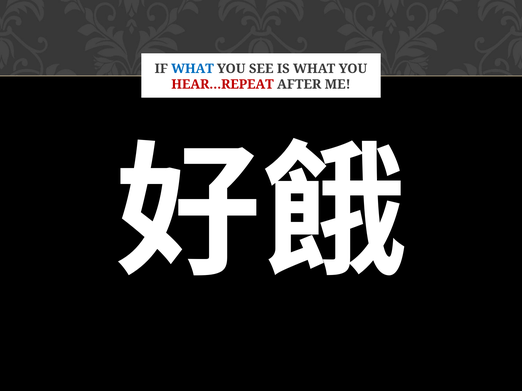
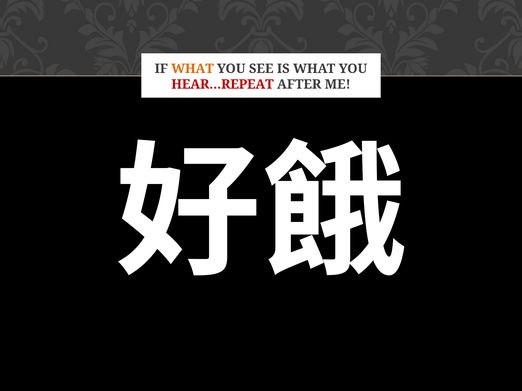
WHAT colour: blue -> orange (192, 69)
